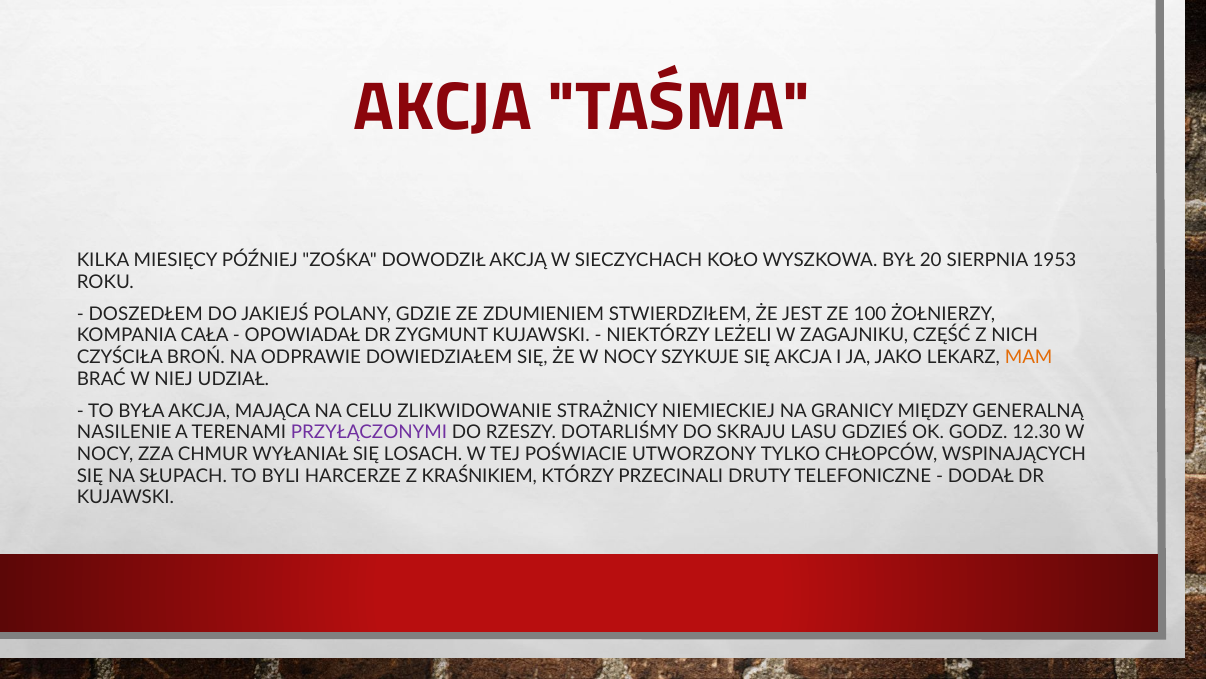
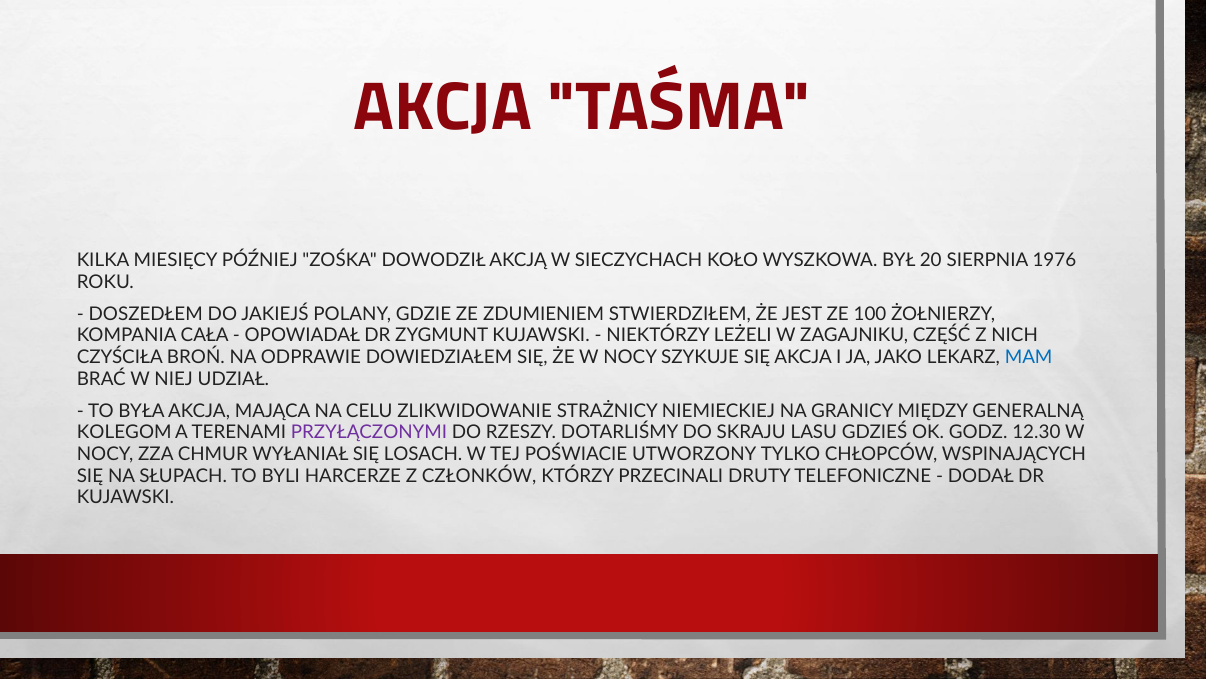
1953: 1953 -> 1976 (1054, 260)
MAM colour: orange -> blue (1029, 357)
NASILENIE: NASILENIE -> KOLEGOM (124, 432)
KRAŚNIKIEM: KRAŚNIKIEM -> CZŁONKÓW (479, 476)
